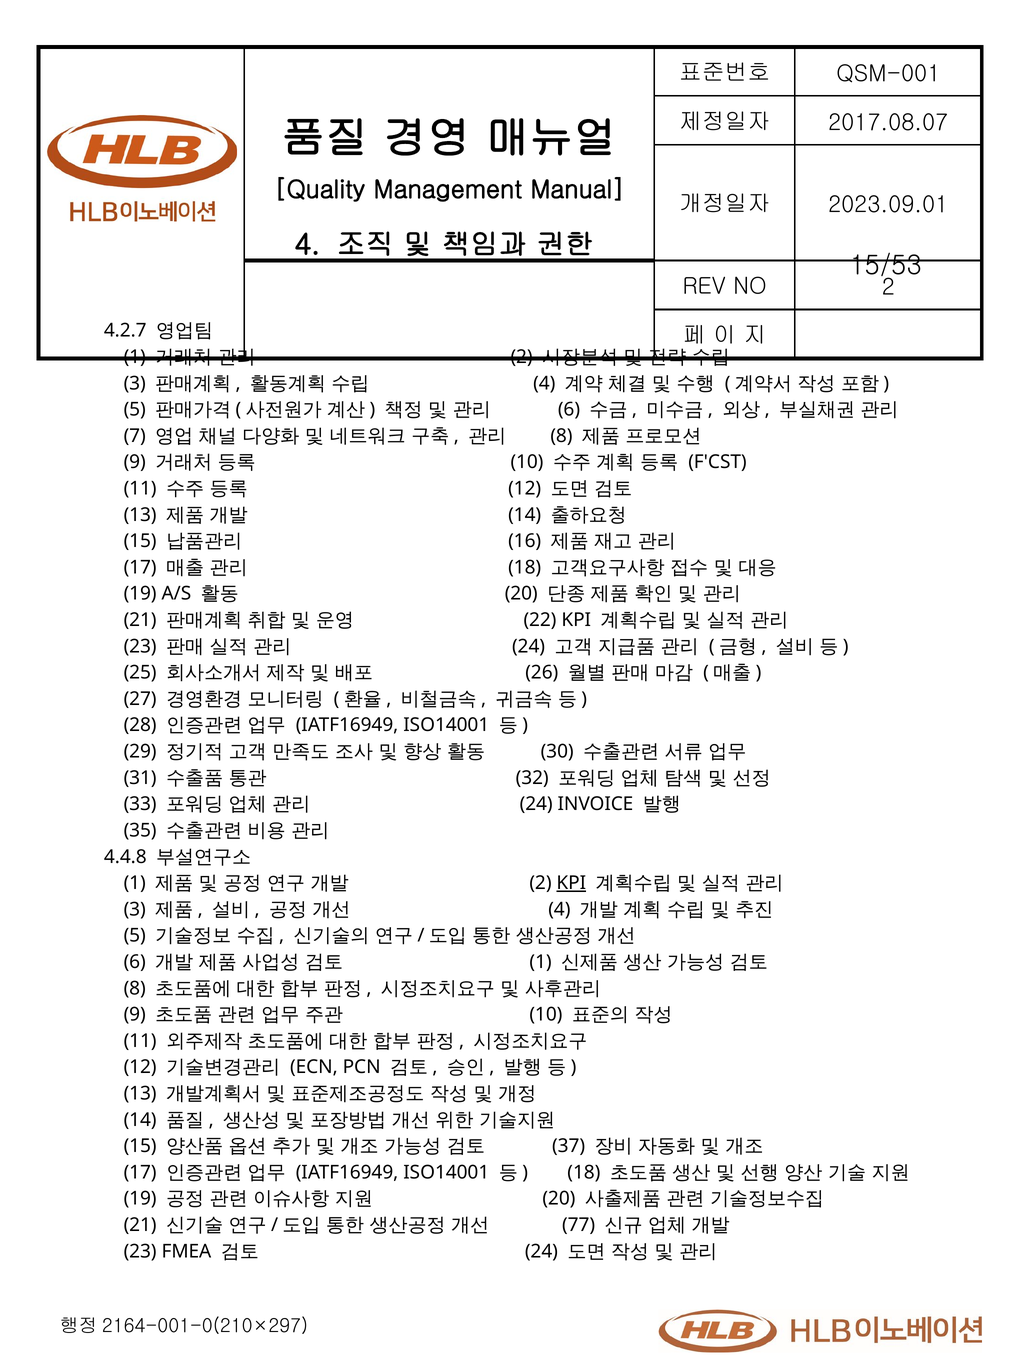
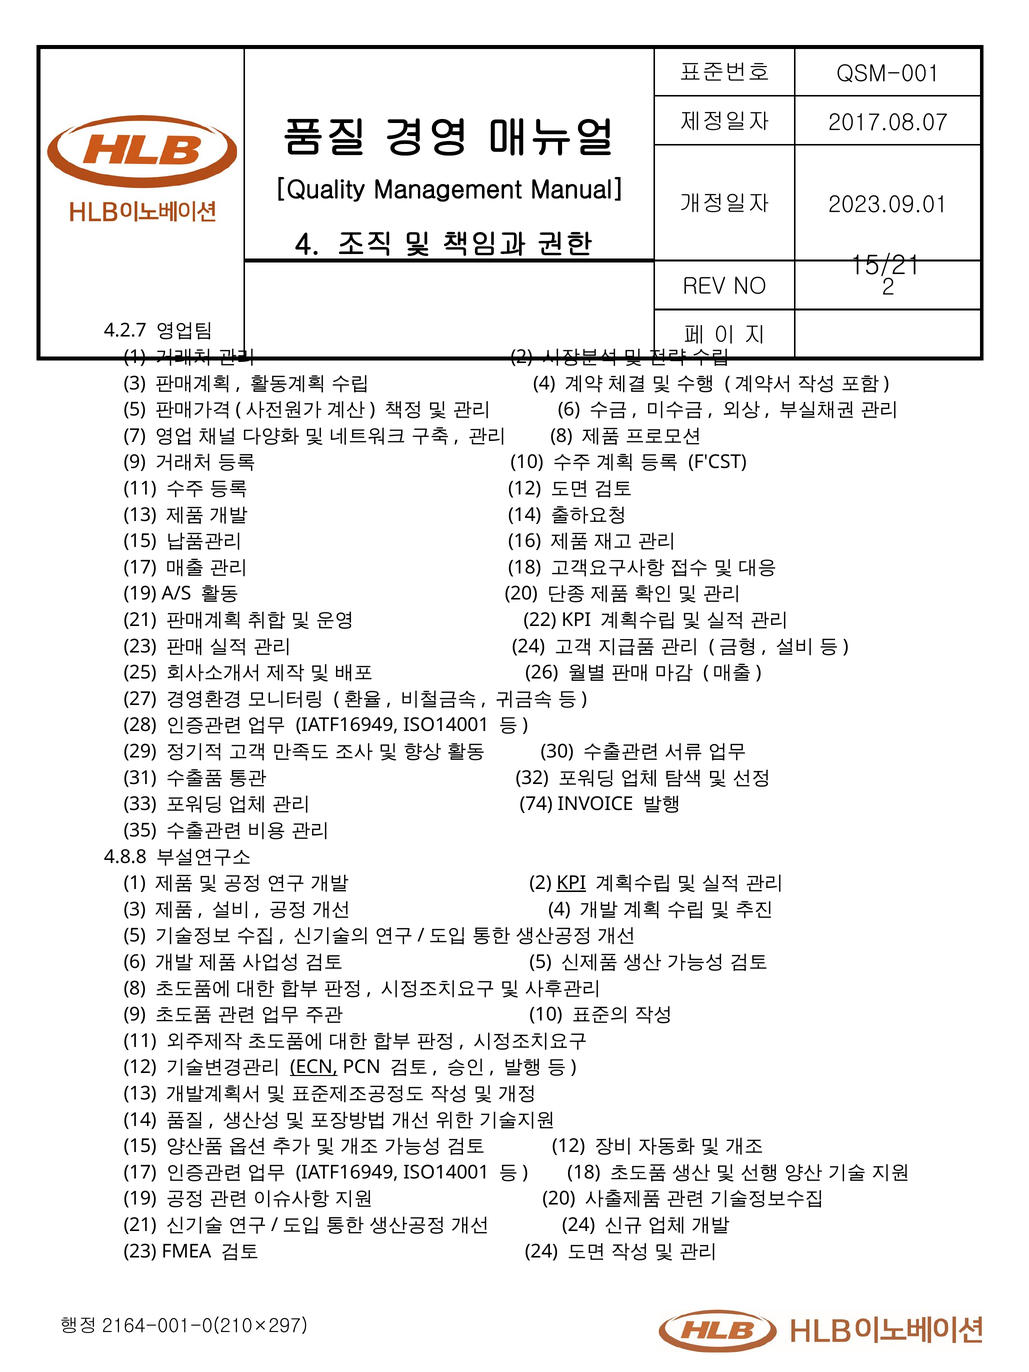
15/53: 15/53 -> 15/21 (886, 265)
24: 24 -> 74 (536, 804)
4.4.8: 4.4.8 -> 4.8.8 (125, 857)
1: 1 -> 5 (541, 962)
ECN underline: none -> present (314, 1067)
37: 37 -> 12 (569, 1146)
77: 77 -> 24 (579, 1225)
